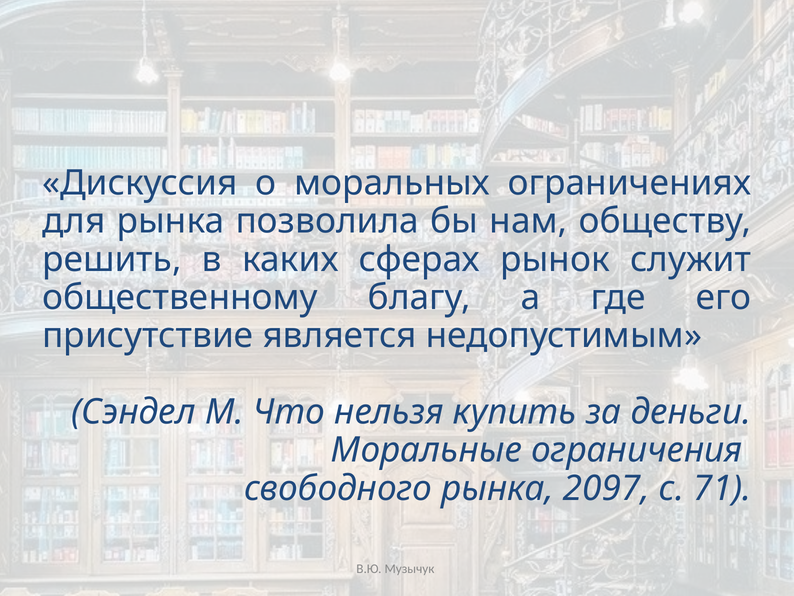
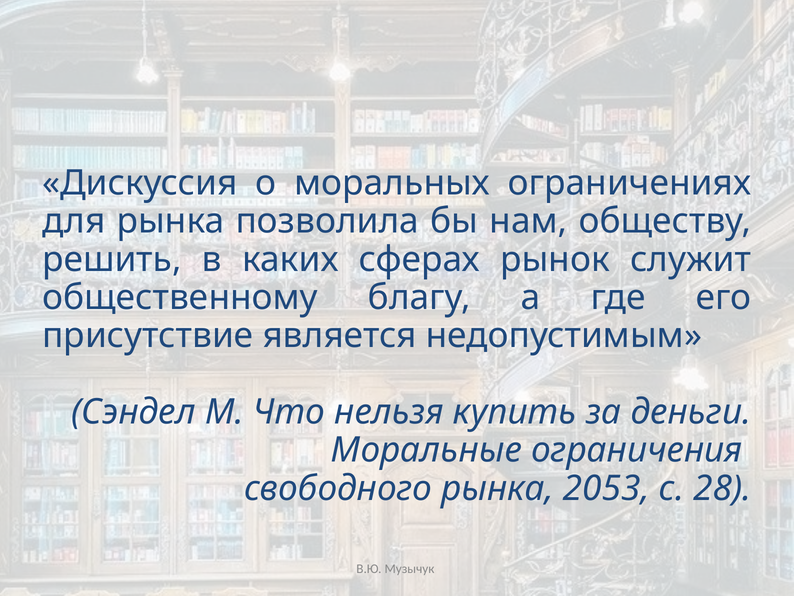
2097: 2097 -> 2053 (606, 488)
71: 71 -> 28 (722, 488)
